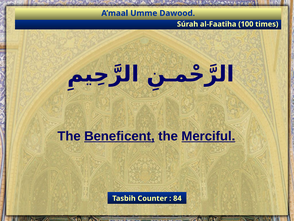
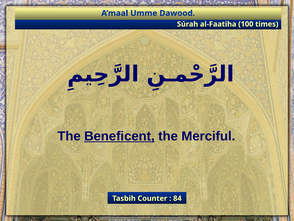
Merciful underline: present -> none (208, 136)
